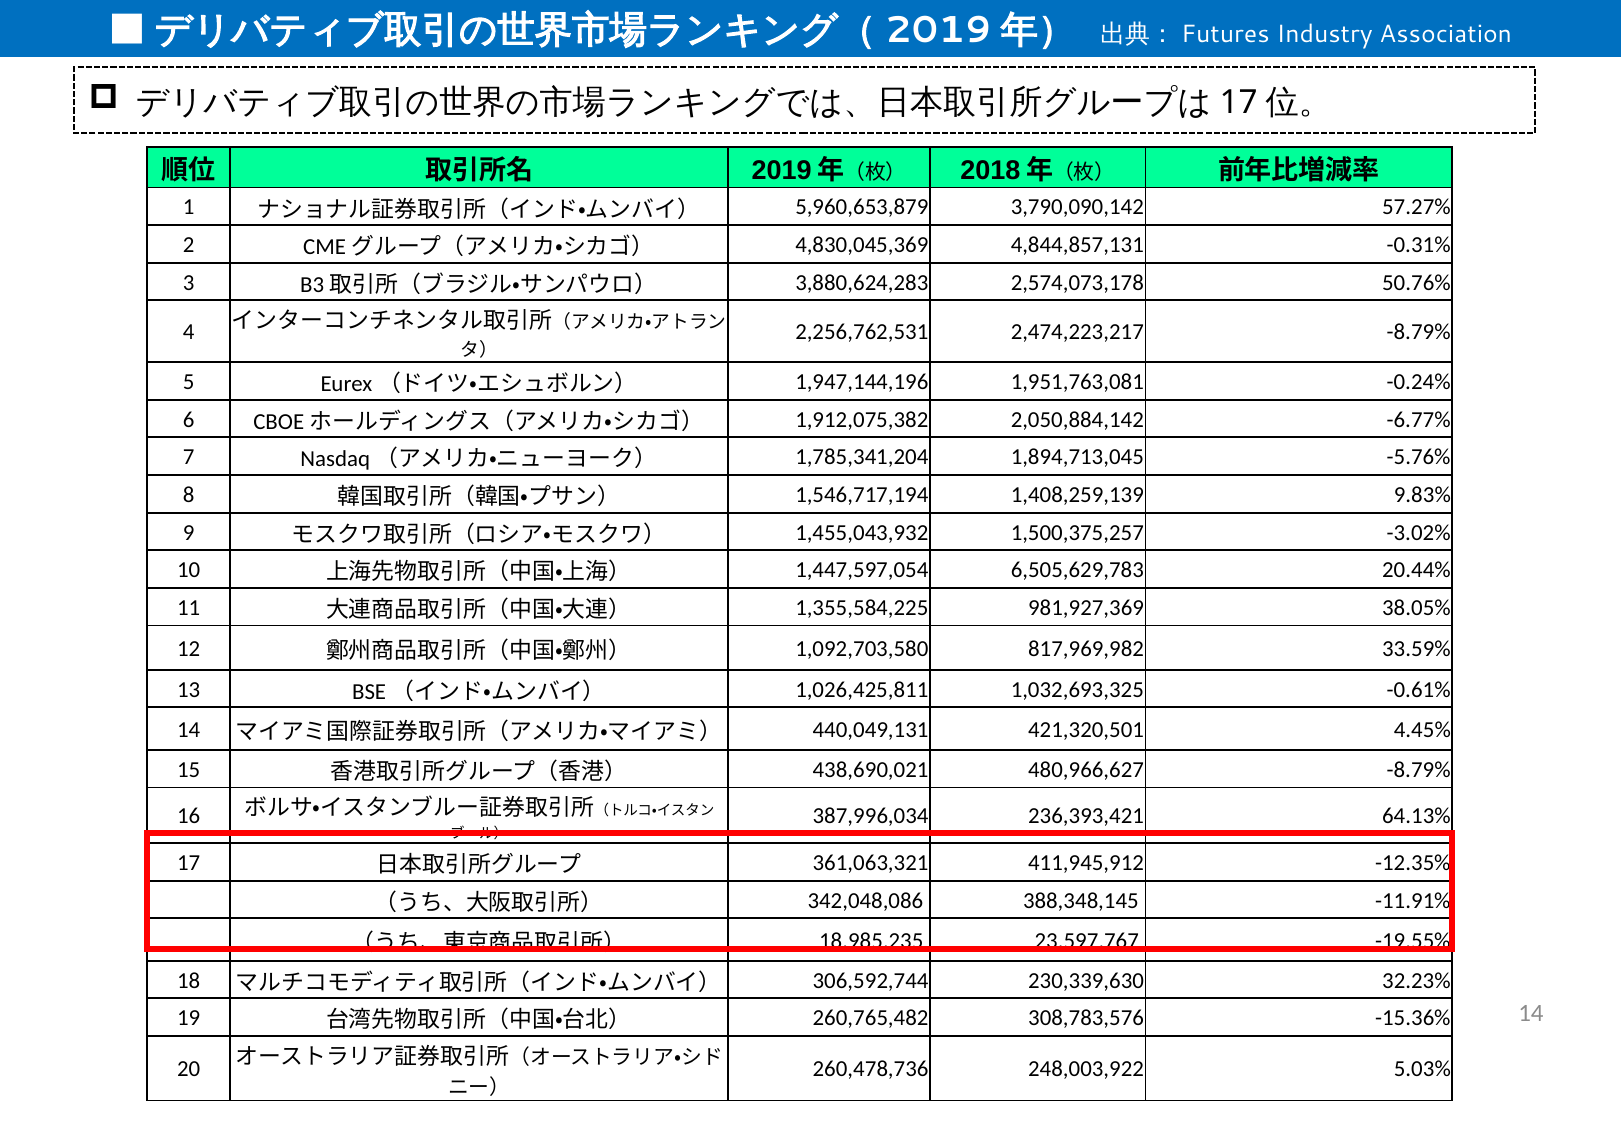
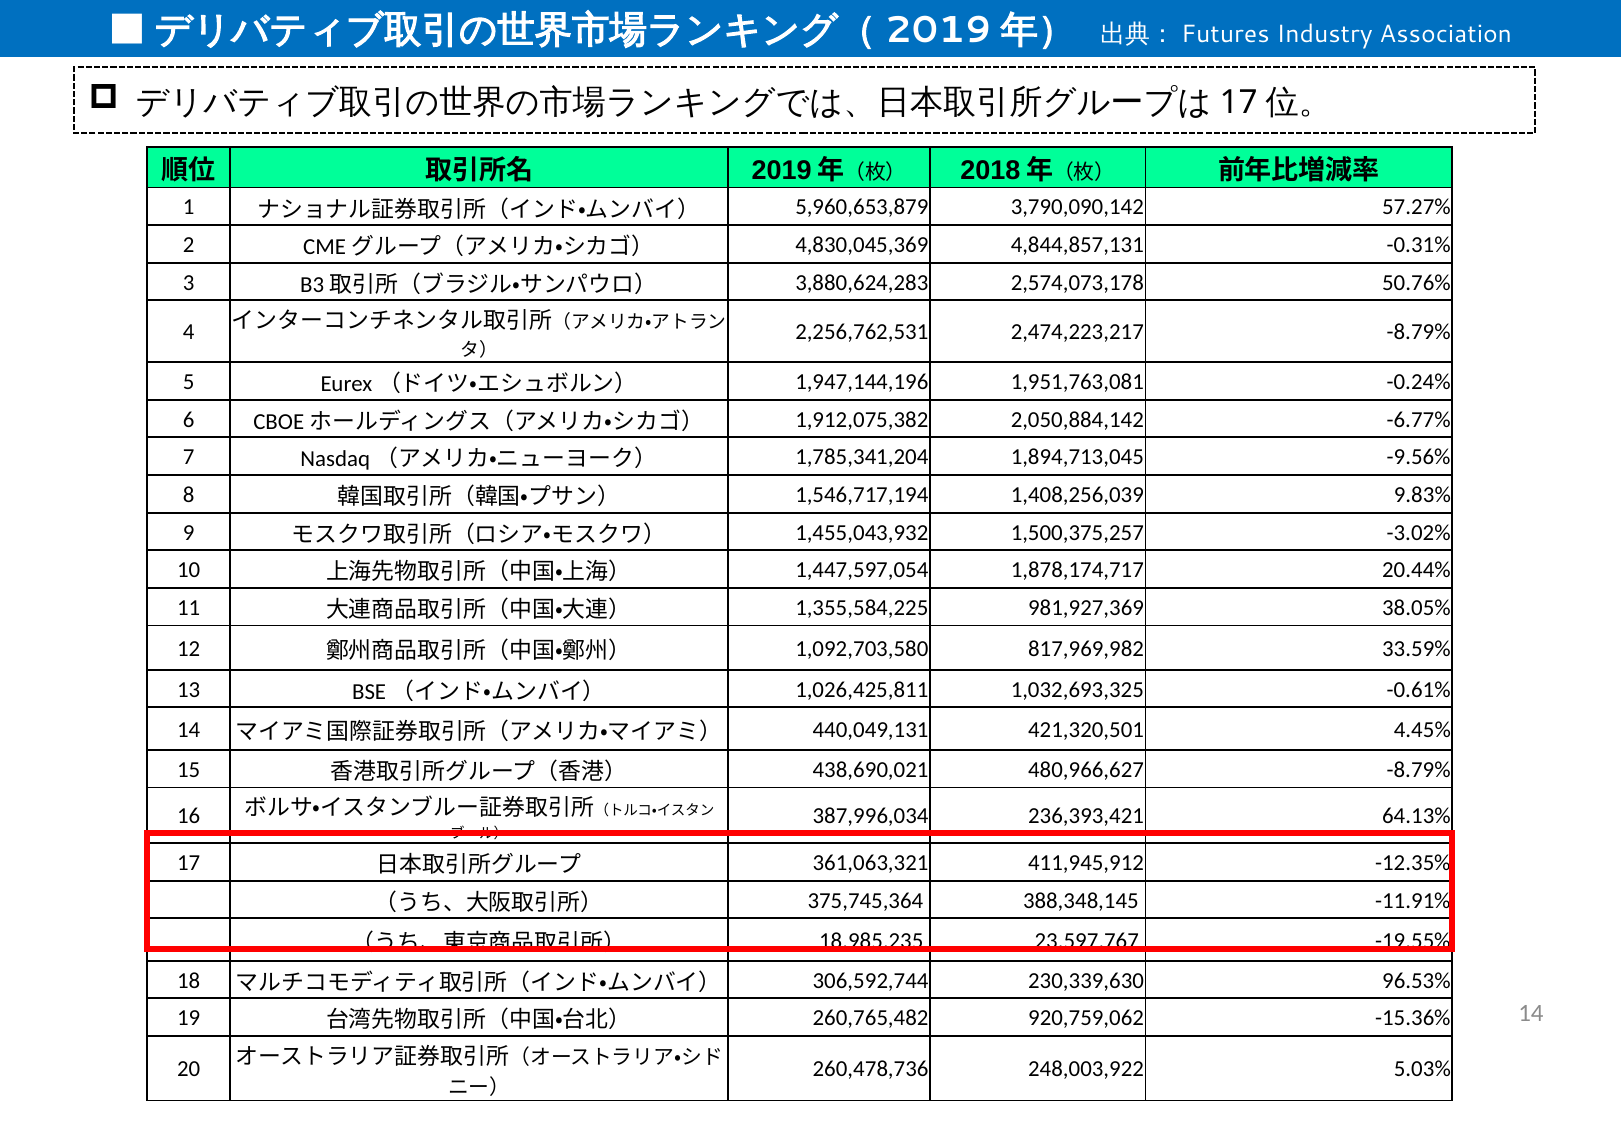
-5.76%: -5.76% -> -9.56% (1419, 457)
1,408,259,139: 1,408,259,139 -> 1,408,256,039 (1077, 495)
6,505,629,783: 6,505,629,783 -> 1,878,174,717 (1077, 570)
342,048,086: 342,048,086 -> 375,745,364 (865, 901)
32.23%: 32.23% -> 96.53% (1416, 981)
308,783,576: 308,783,576 -> 920,759,062 (1086, 1018)
